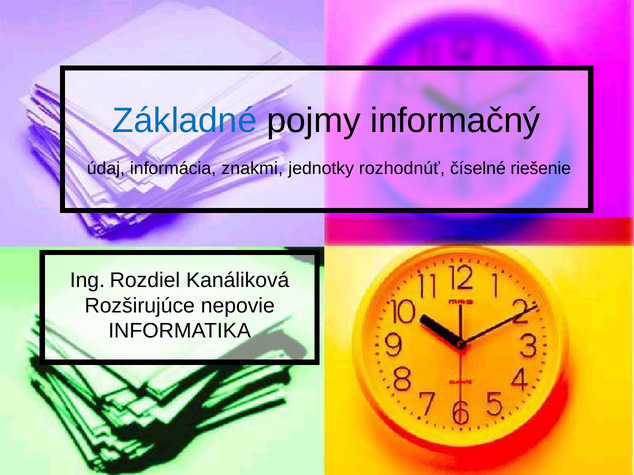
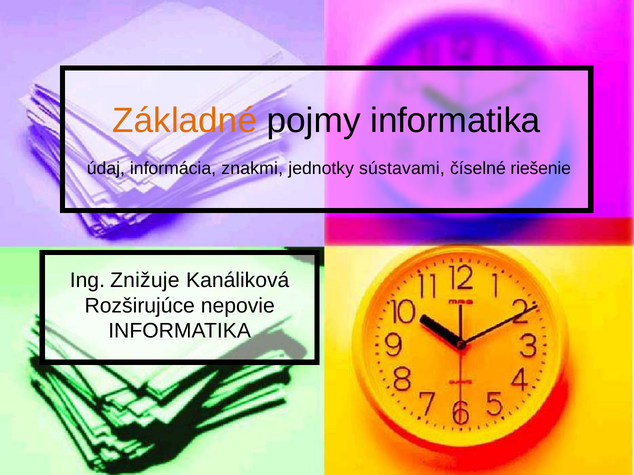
Základné colour: blue -> orange (185, 121)
pojmy informačný: informačný -> informatika (455, 121)
rozhodnúť: rozhodnúť -> sústavami (402, 169)
Rozdiel: Rozdiel -> Znižuje (145, 281)
